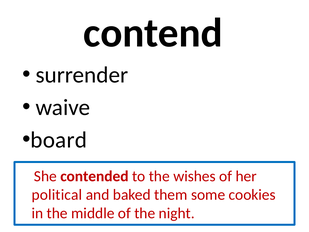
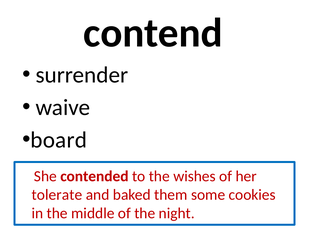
political: political -> tolerate (57, 195)
